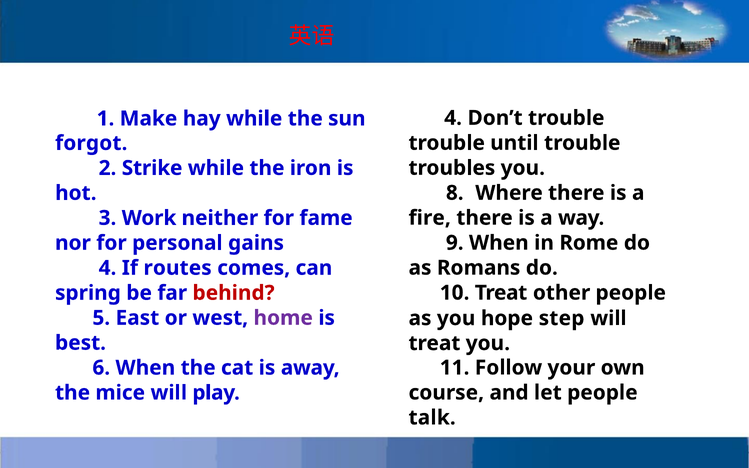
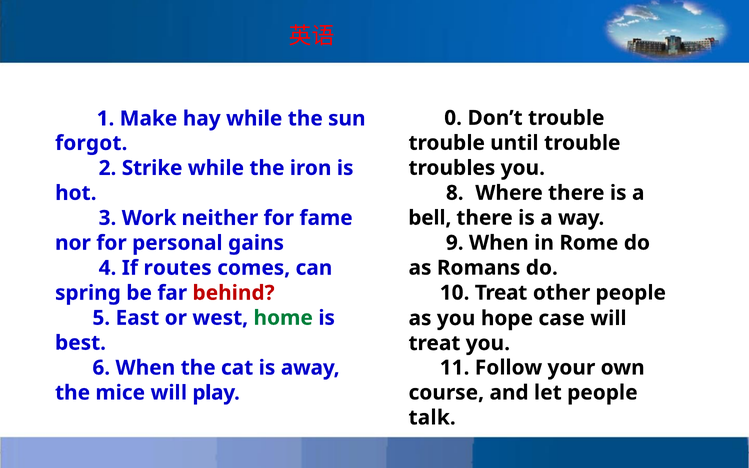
sun 4: 4 -> 0 (453, 118)
fire: fire -> bell (430, 218)
home colour: purple -> green (283, 318)
step: step -> case (562, 318)
